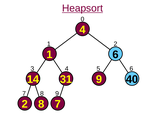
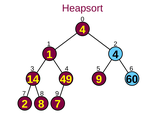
Heapsort underline: present -> none (82, 8)
1 6: 6 -> 4 (115, 54)
31: 31 -> 49 (66, 79)
40: 40 -> 60 (132, 79)
